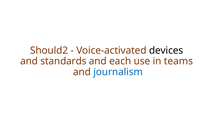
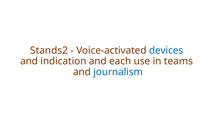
Should2: Should2 -> Stands2 (49, 50)
devices colour: black -> blue (166, 50)
standards: standards -> indication (63, 61)
